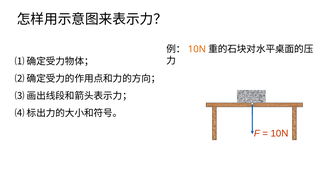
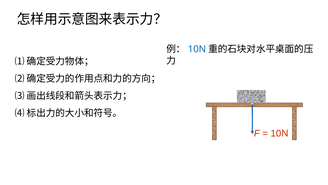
10N colour: orange -> blue (197, 49)
